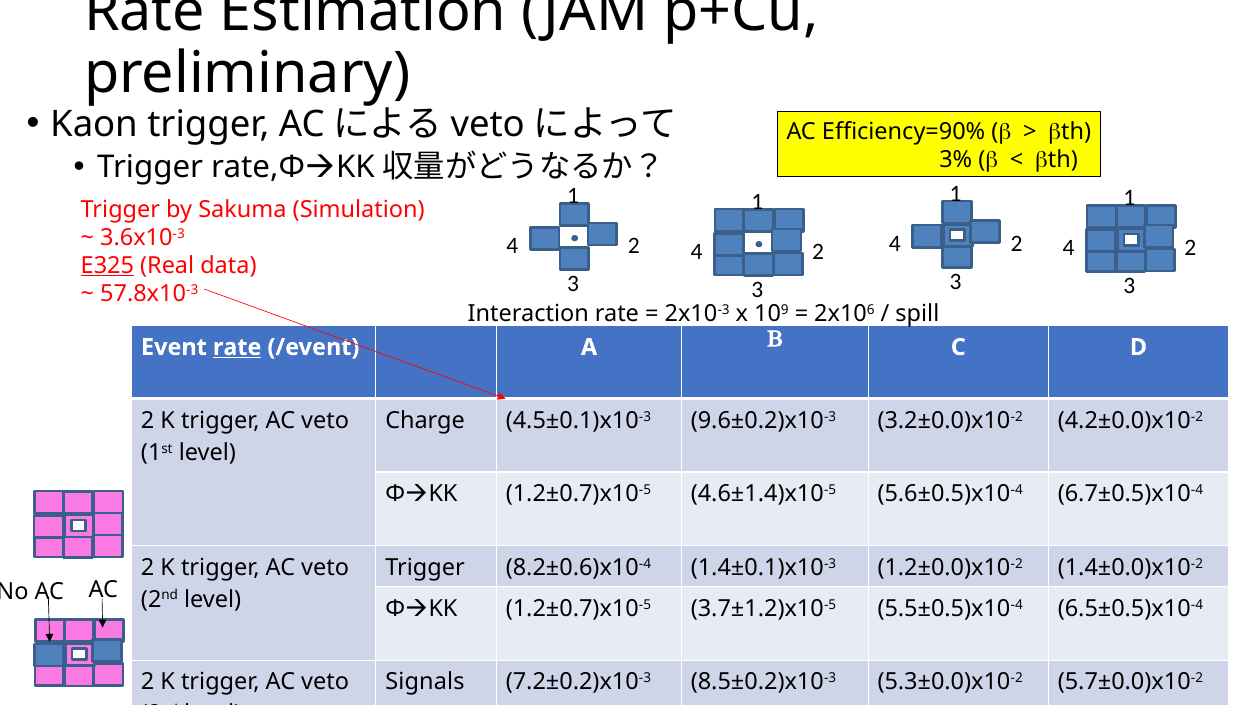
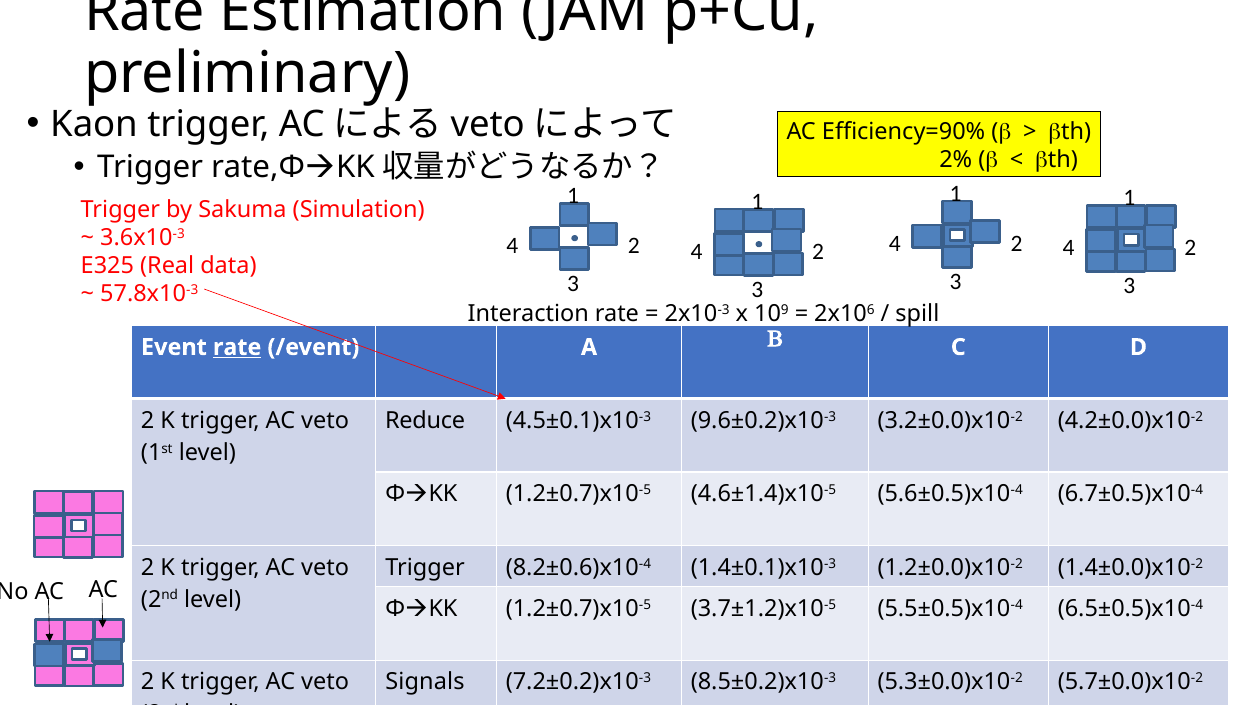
3%: 3% -> 2% (956, 160)
E325 underline: present -> none (107, 266)
Charge: Charge -> Reduce (425, 420)
